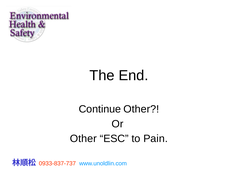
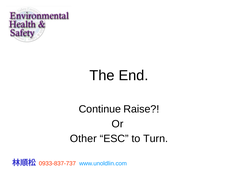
Continue Other: Other -> Raise (141, 109)
Pain: Pain -> Turn (156, 139)
